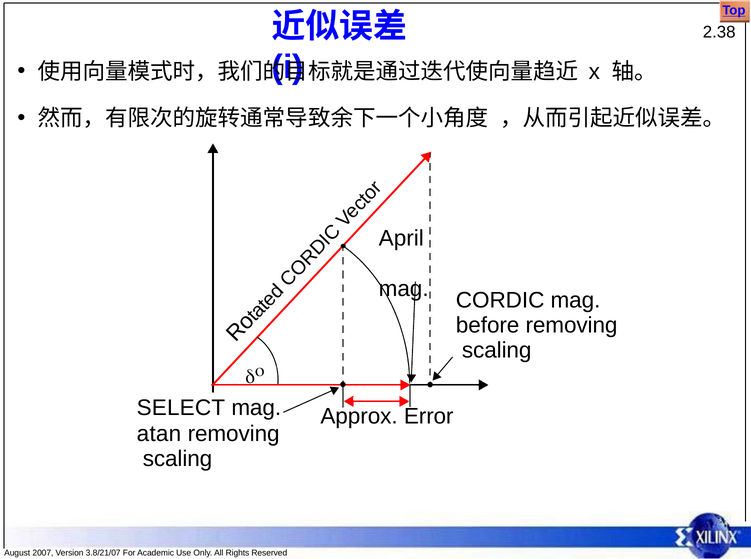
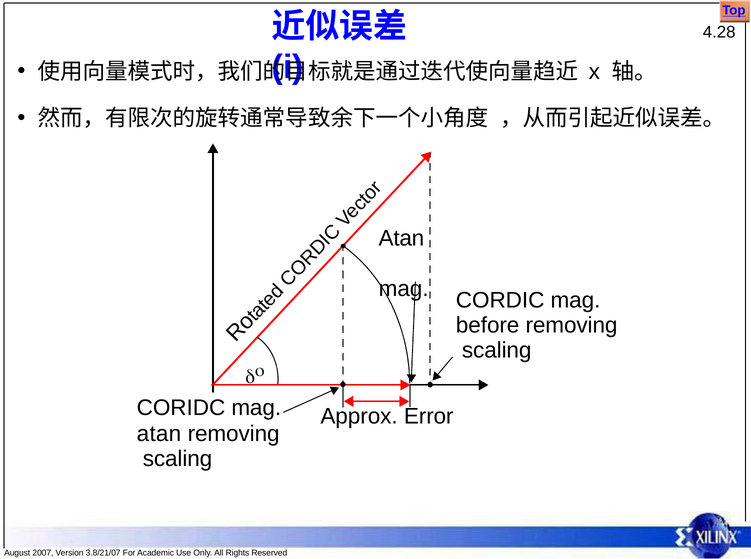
2.38: 2.38 -> 4.28 (719, 32)
April: April -> Atan (401, 238)
SELECT: SELECT -> CORIDC (181, 408)
